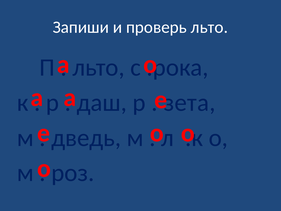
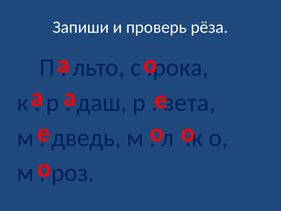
проверь льто: льто -> рёза (209, 27)
